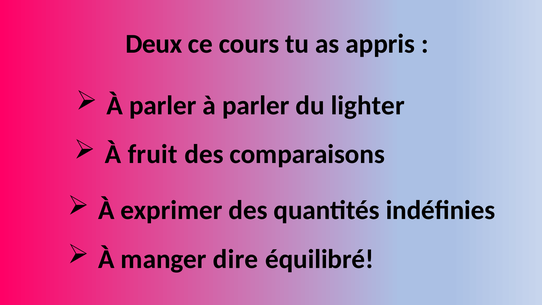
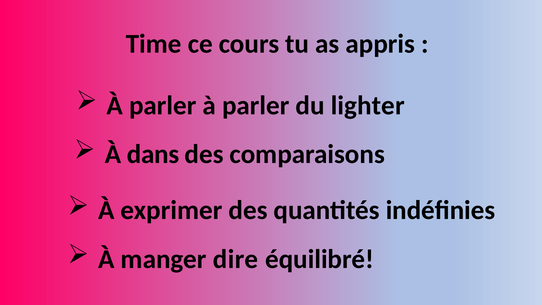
Deux: Deux -> Time (154, 44)
fruit: fruit -> dans (153, 154)
